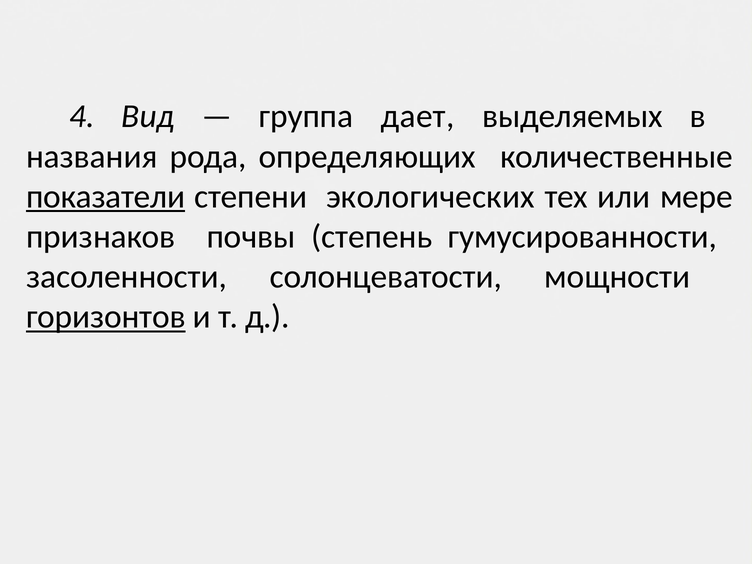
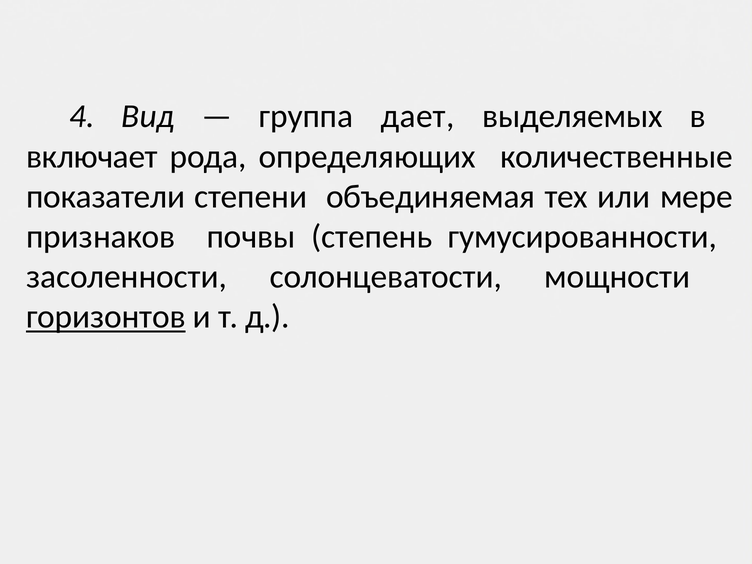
названия: названия -> включает (92, 156)
показатели underline: present -> none (106, 197)
экологических: экологических -> объединяемая (431, 197)
